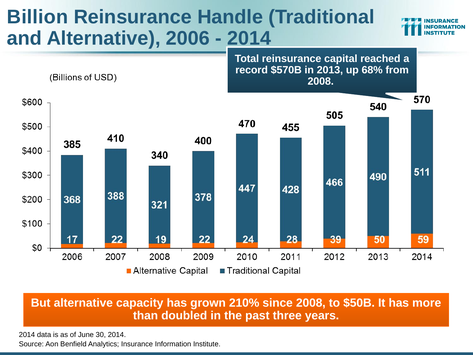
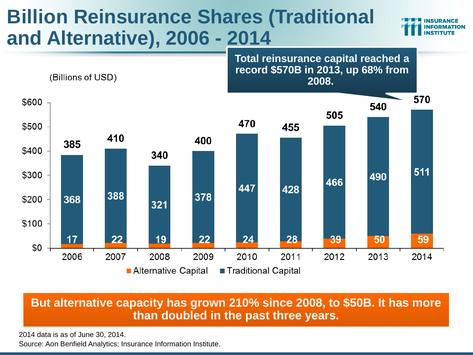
Handle: Handle -> Shares (230, 17)
